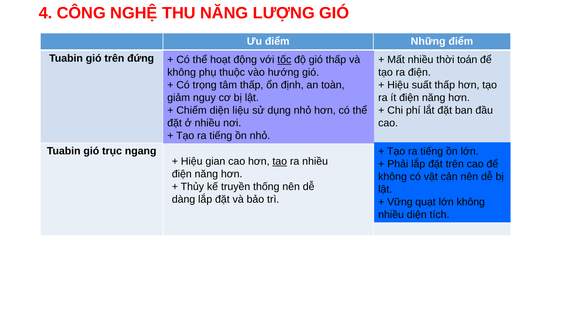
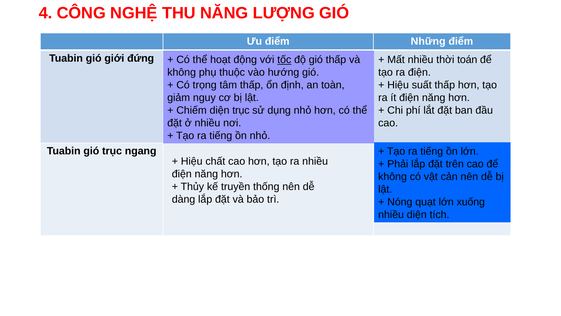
gió trên: trên -> giới (114, 58)
diện liệu: liệu -> trục (241, 110)
gian: gian -> chất (215, 161)
tạo underline: present -> none (280, 161)
Vững: Vững -> Nóng (400, 202)
lớn không: không -> xuống (471, 202)
